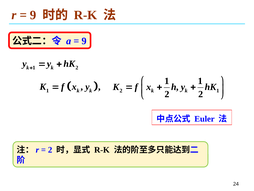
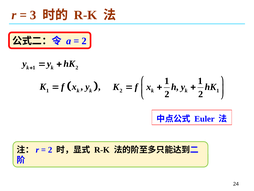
9: 9 -> 3 (33, 15)
9: 9 -> 2 (84, 41)
